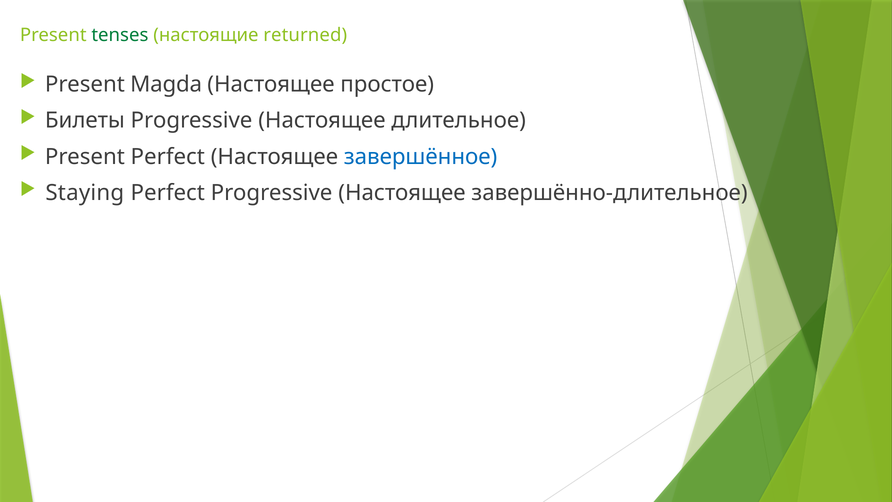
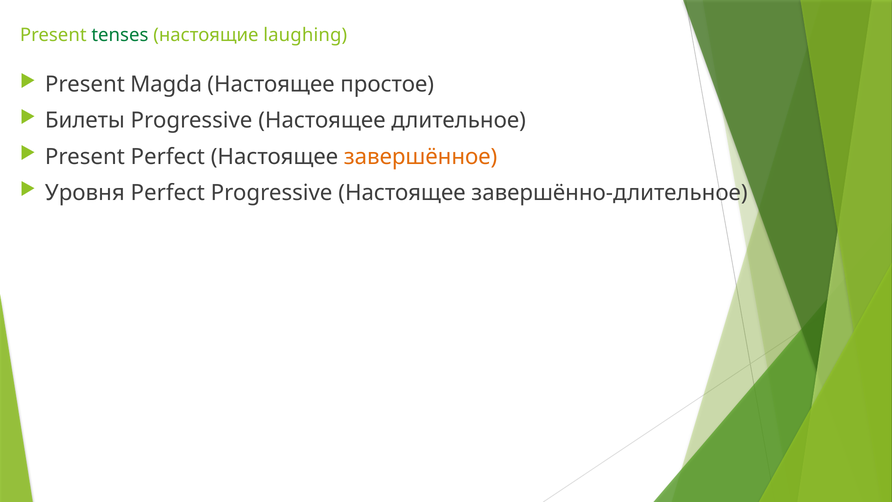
returned: returned -> laughing (305, 35)
завершённое colour: blue -> orange (421, 157)
Staying: Staying -> Уровня (85, 193)
